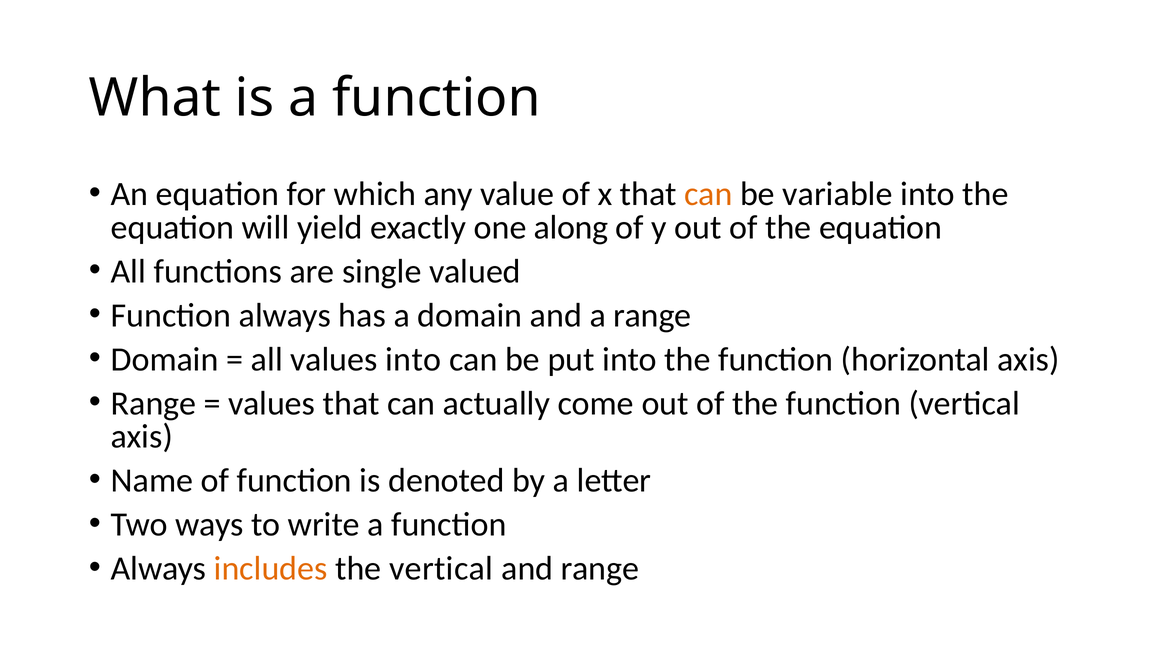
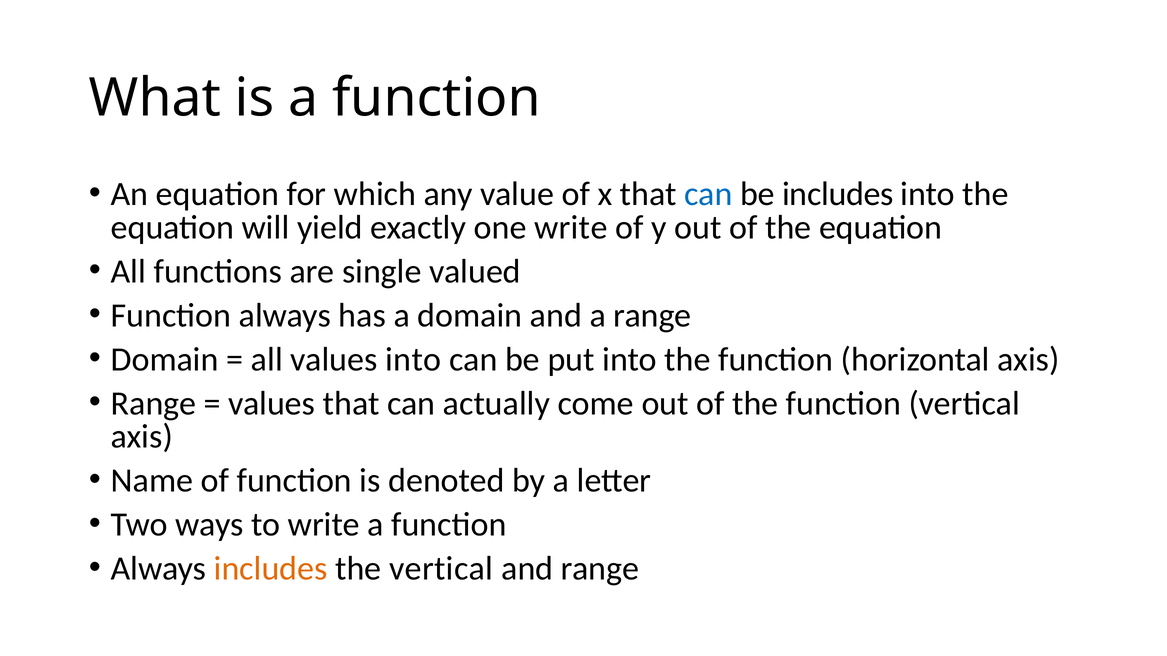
can colour: orange -> blue (708, 194)
be variable: variable -> includes (838, 194)
one along: along -> write (571, 227)
